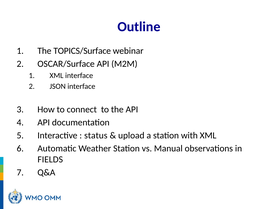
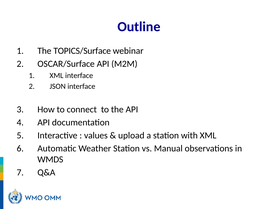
status: status -> values (96, 135)
FIELDS: FIELDS -> WMDS (50, 159)
